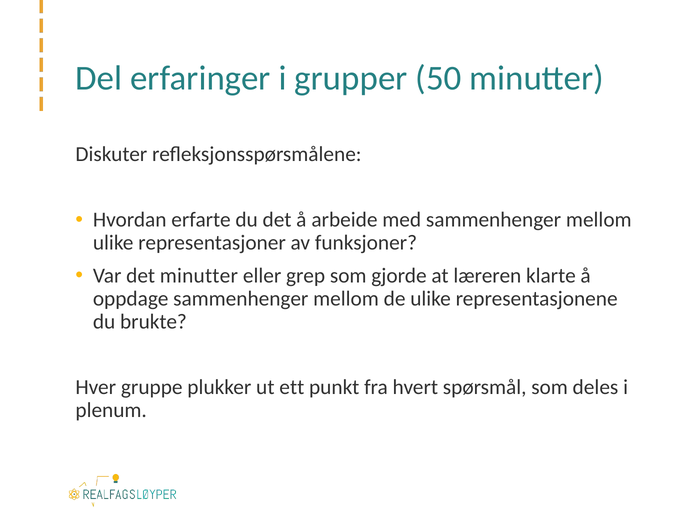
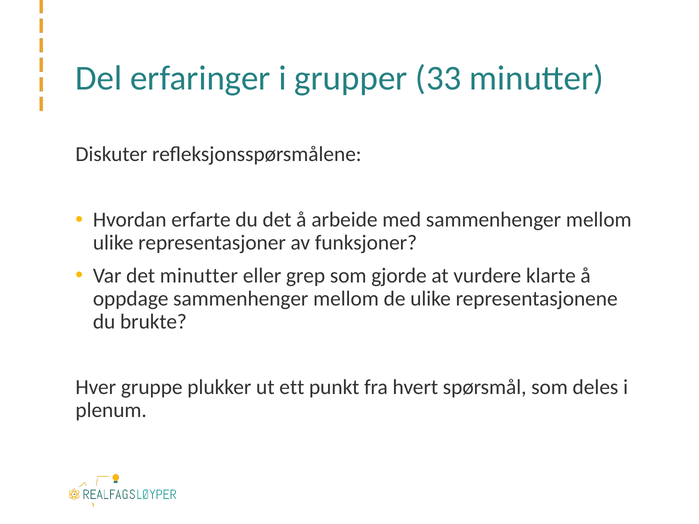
50: 50 -> 33 (438, 78)
læreren: læreren -> vurdere (487, 276)
